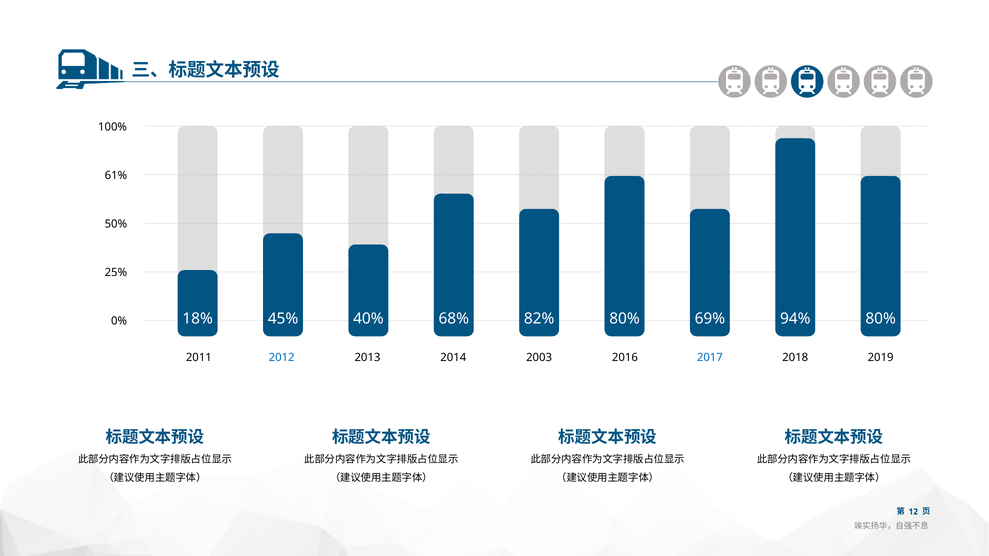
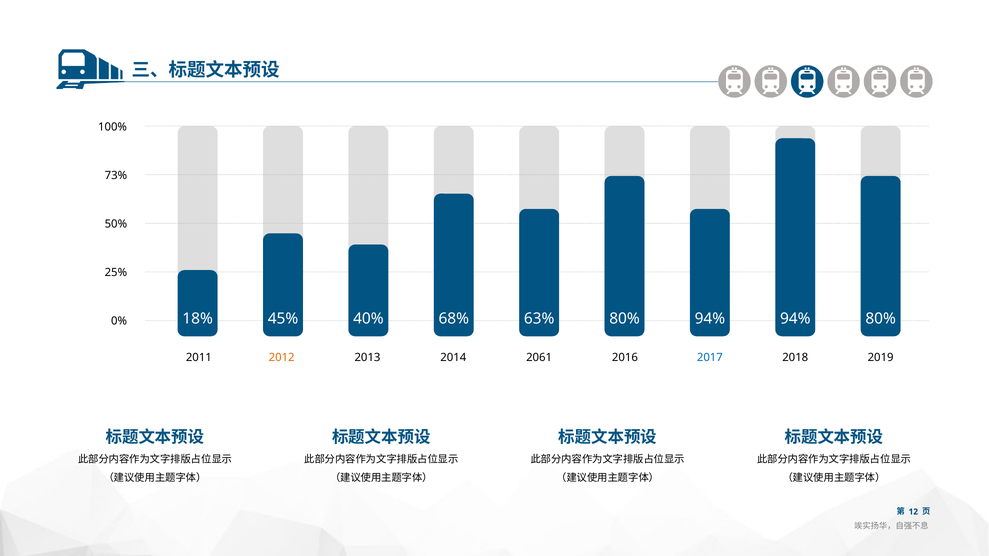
61%: 61% -> 73% (116, 176)
82%: 82% -> 63% (539, 319)
80% 69%: 69% -> 94% (710, 319)
2012 colour: blue -> orange (282, 358)
2003: 2003 -> 2061 (539, 358)
